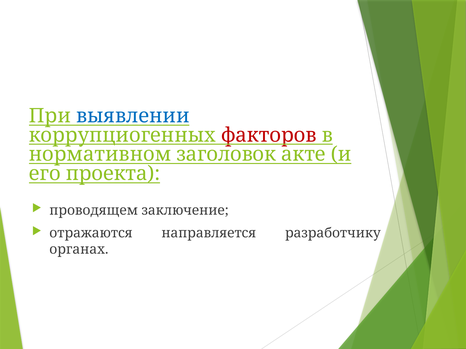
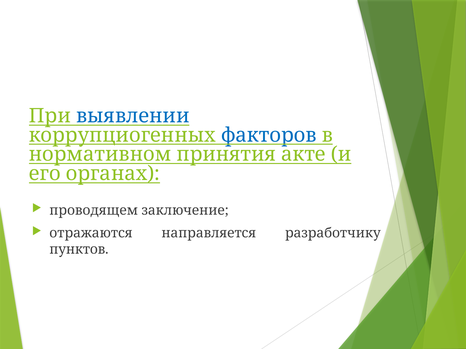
факторов colour: red -> blue (269, 135)
заголовок: заголовок -> принятия (226, 155)
проекта: проекта -> органах (113, 174)
органах: органах -> пунктов (79, 250)
